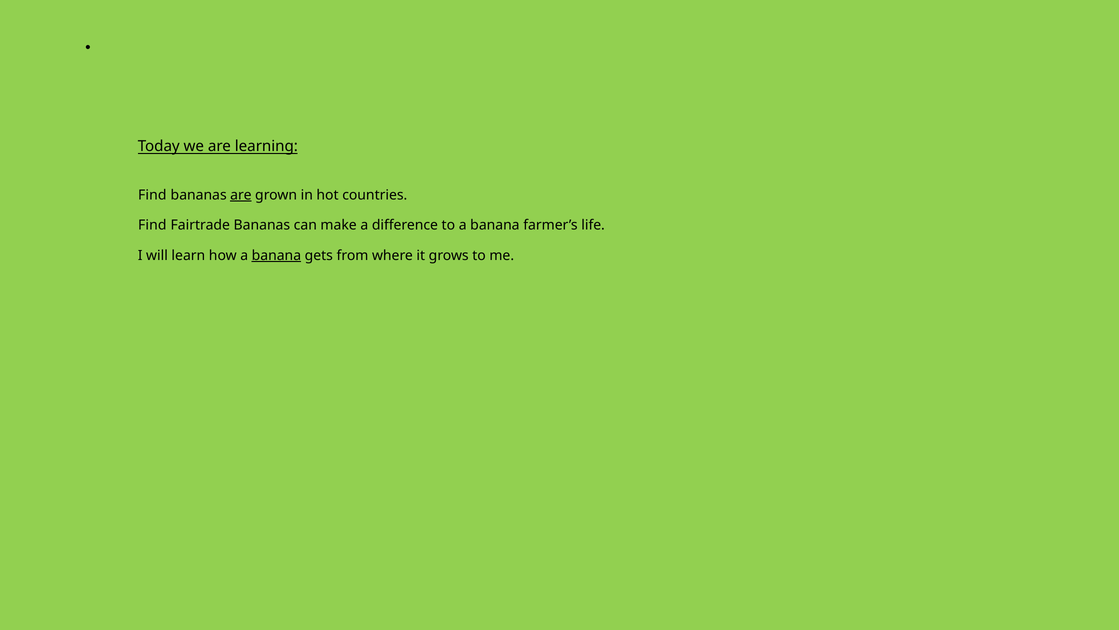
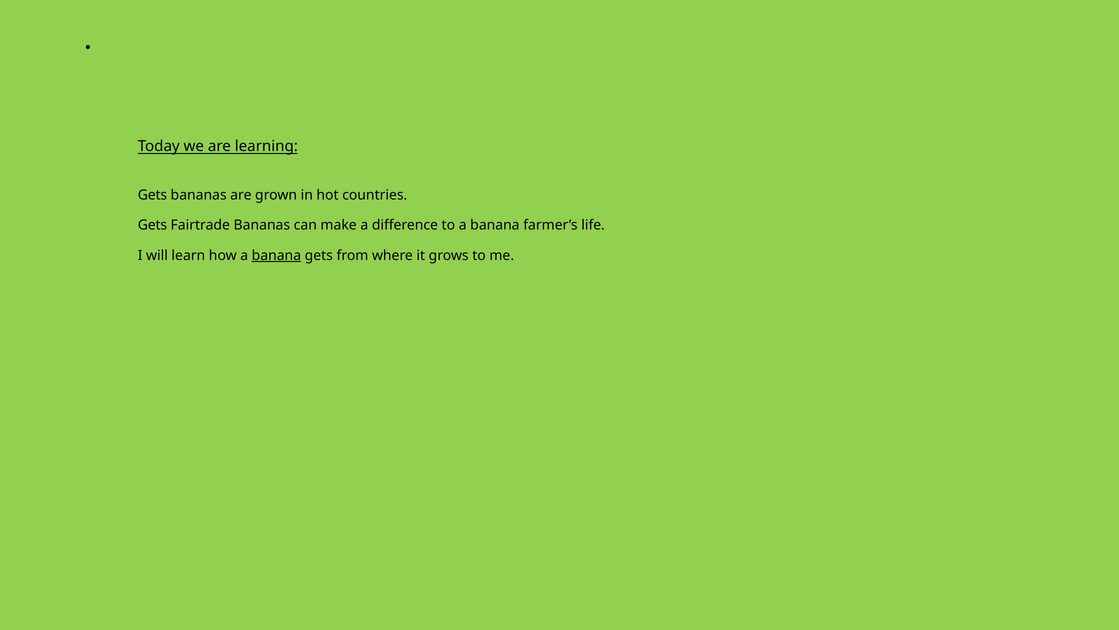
Find: Find -> Gets (152, 195)
are underline: present -> none (241, 195)
Find: Find -> Gets (152, 225)
